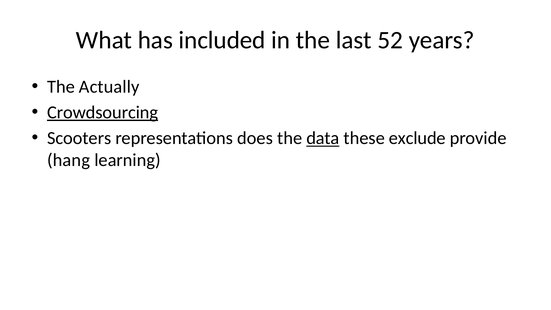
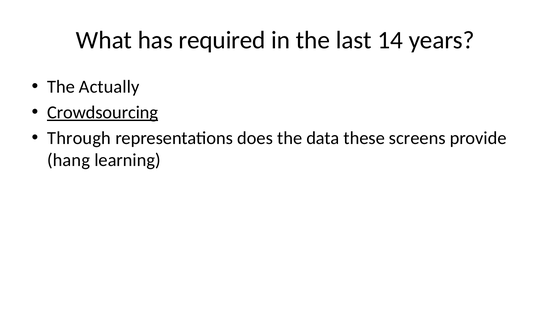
included: included -> required (222, 40)
52: 52 -> 14 (390, 40)
Scooters: Scooters -> Through (79, 138)
data underline: present -> none (323, 138)
exclude: exclude -> screens (417, 138)
